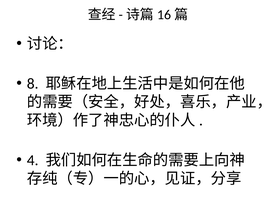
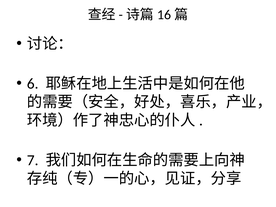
8: 8 -> 6 (33, 84)
4: 4 -> 7 (33, 160)
